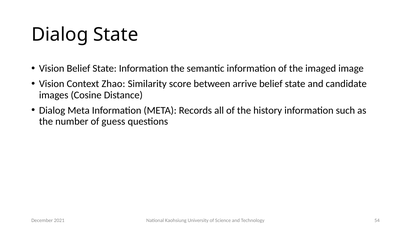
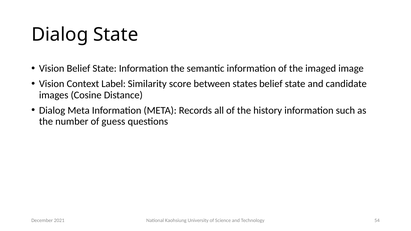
Zhao: Zhao -> Label (114, 84)
arrive: arrive -> states (245, 84)
